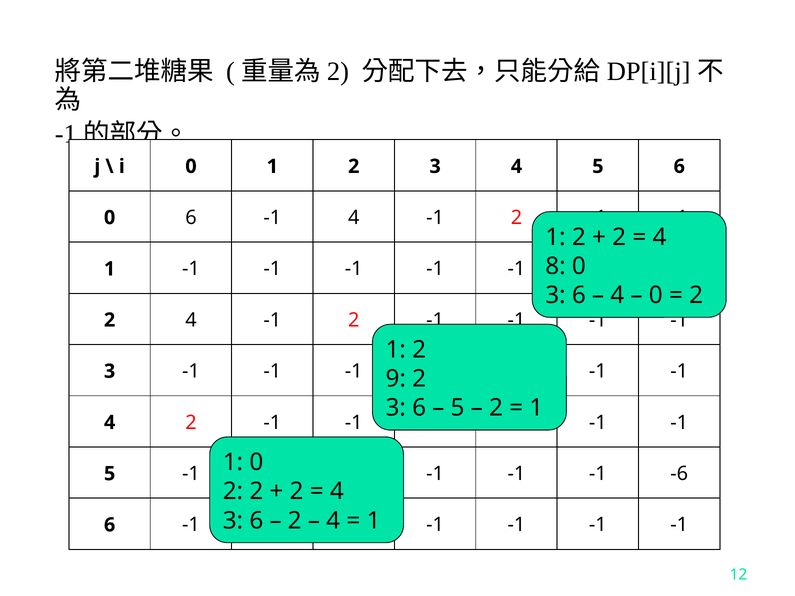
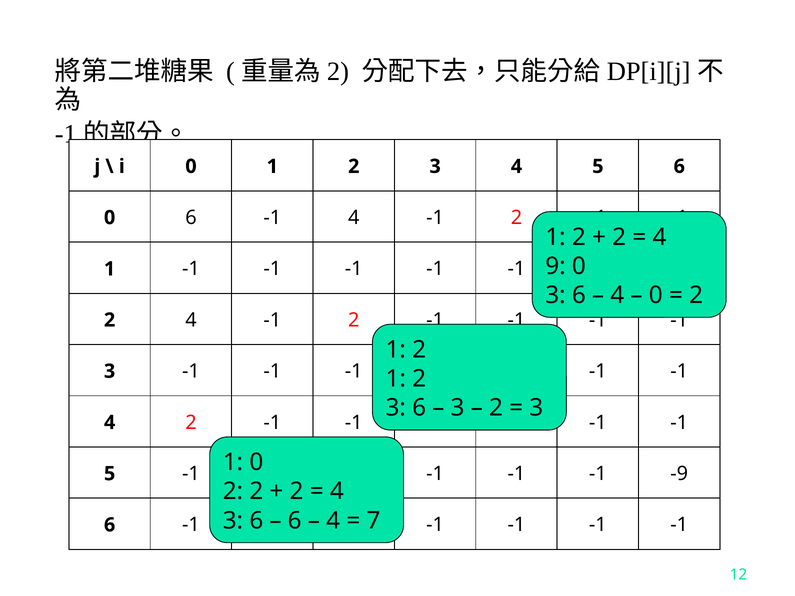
8: 8 -> 9 (555, 266)
9: 9 -> 1 (396, 379)
5: 5 -> 3 (457, 408)
1: 1 -> 3 (536, 408)
-6: -6 -> -9 (679, 474)
2: 2 -> 6 (295, 521)
1: 1 -> 7 (374, 521)
